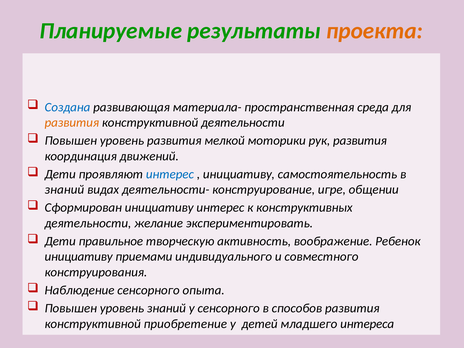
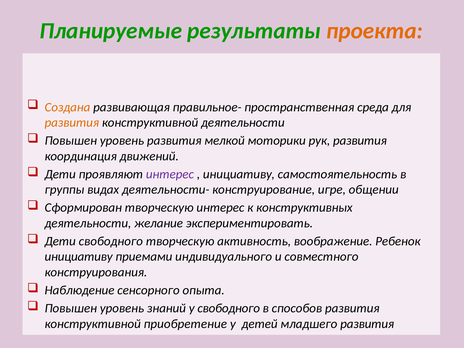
Создана colour: blue -> orange (67, 107)
материала-: материала- -> правильное- (207, 107)
интерес colour: blue -> purple (170, 174)
знаний: знаний -> группы (64, 190)
Сформирован инициативу: инициативу -> творческую (159, 208)
Дети правильное: правильное -> свободного (111, 241)
у сенсорного: сенсорного -> свободного (229, 308)
младшего интереса: интереса -> развития (367, 324)
